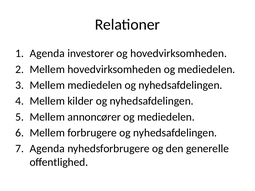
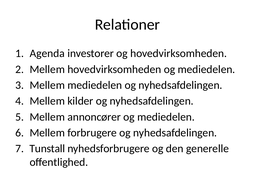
Agenda: Agenda -> Tunstall (47, 149)
